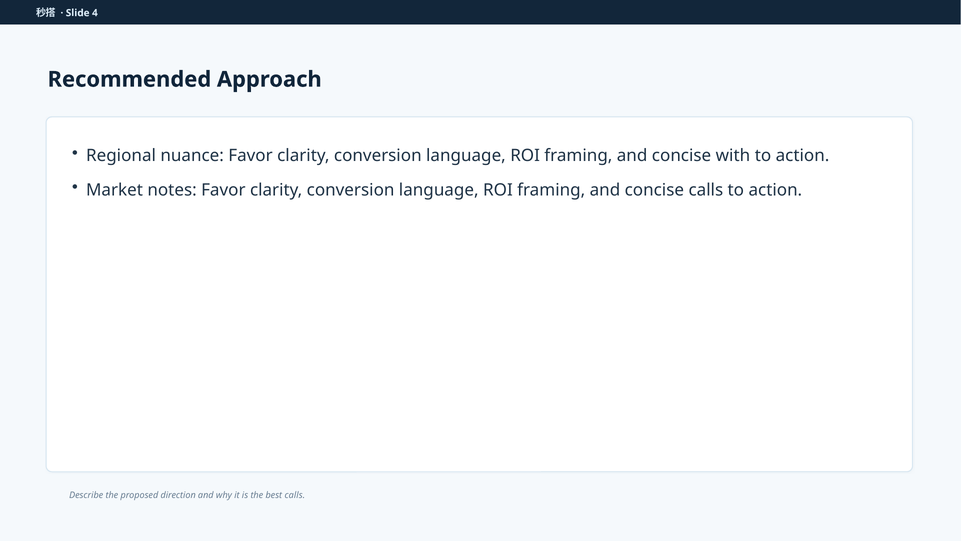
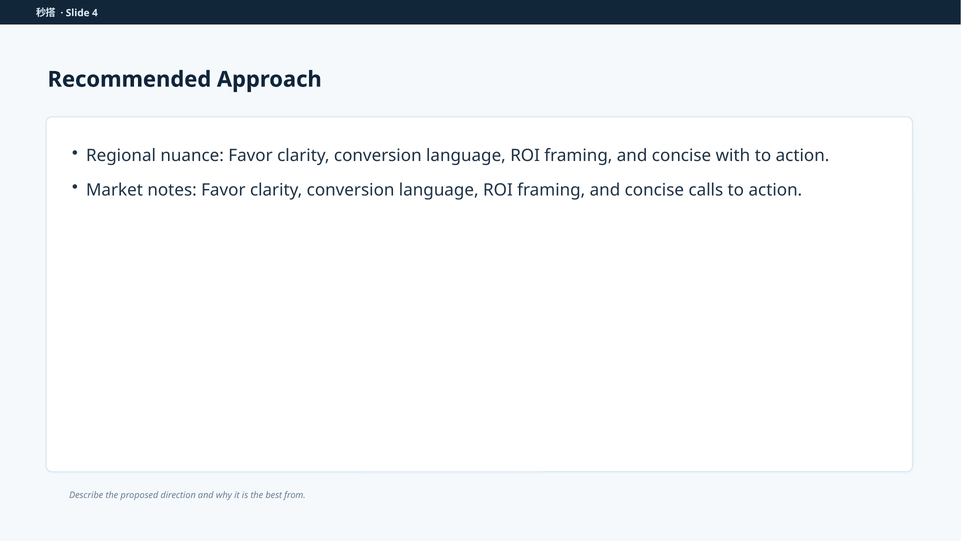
best calls: calls -> from (295, 495)
